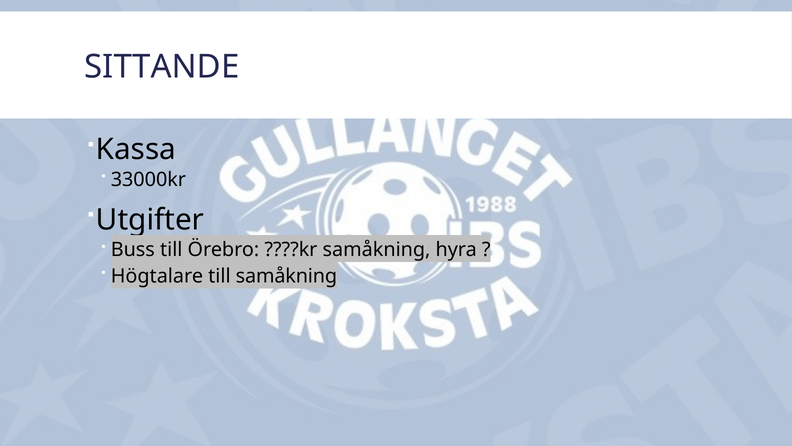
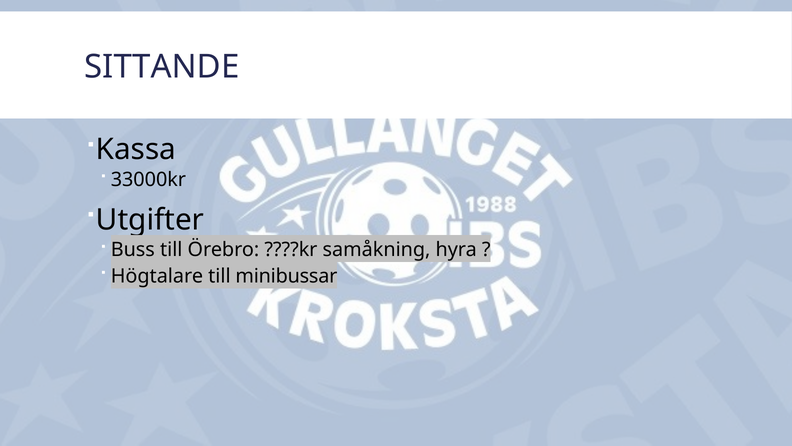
till samåkning: samåkning -> minibussar (286, 276)
